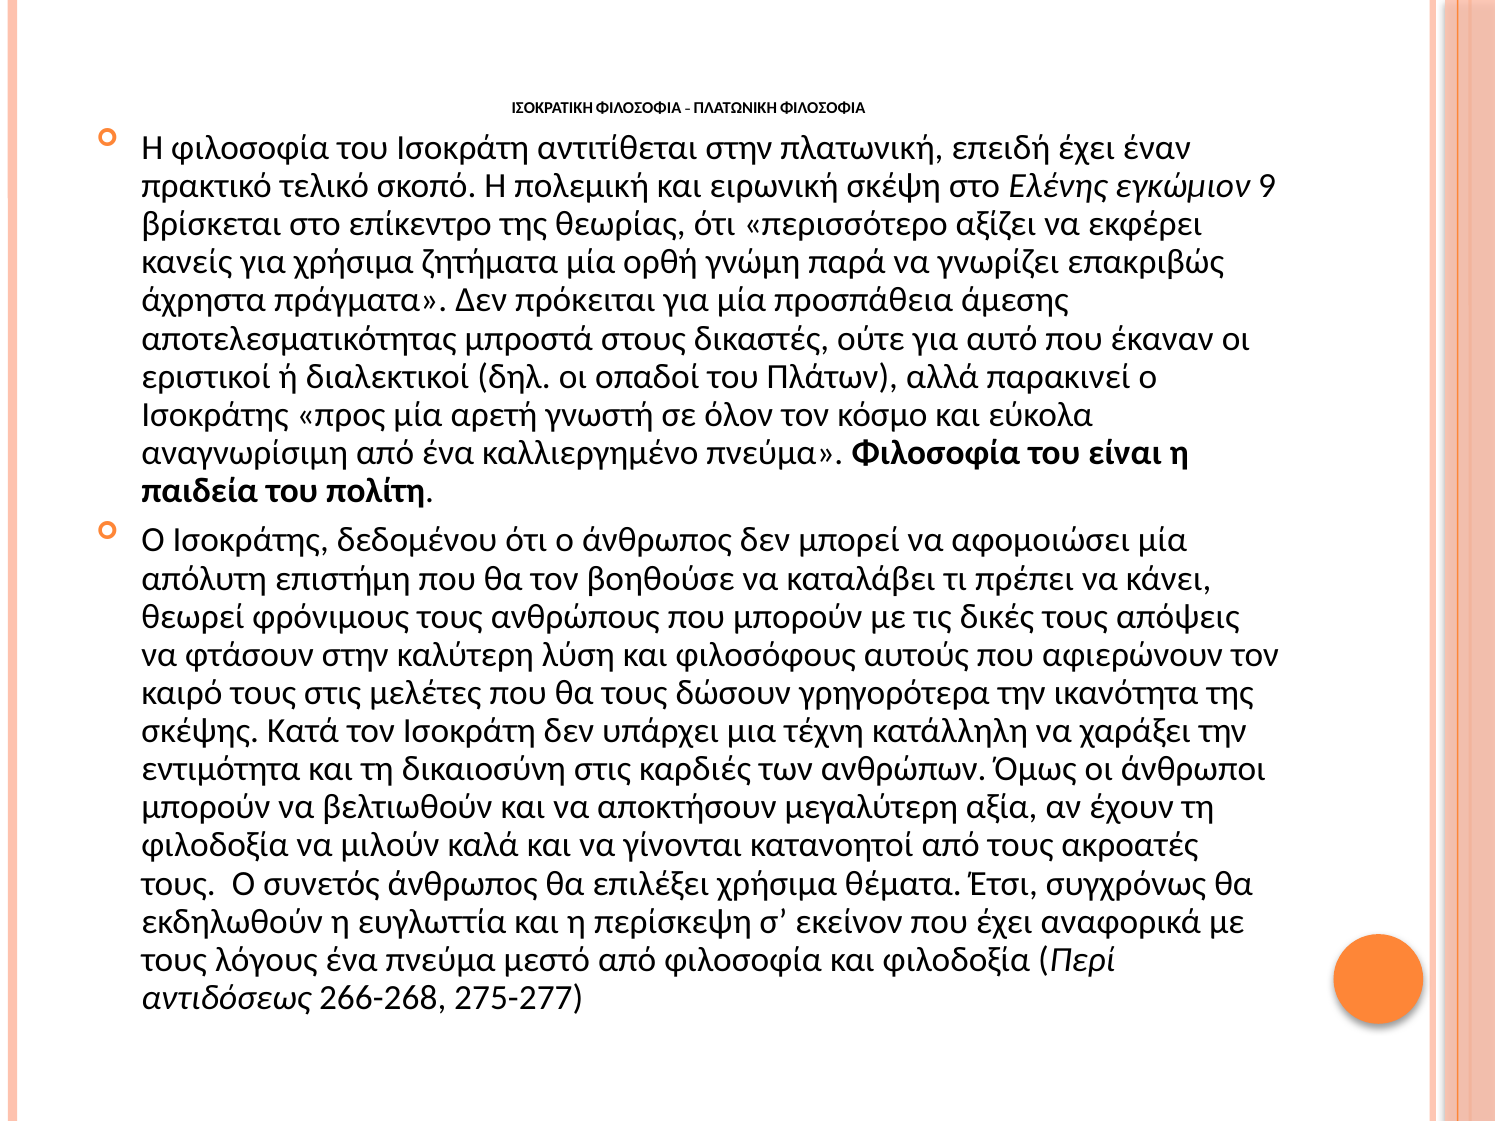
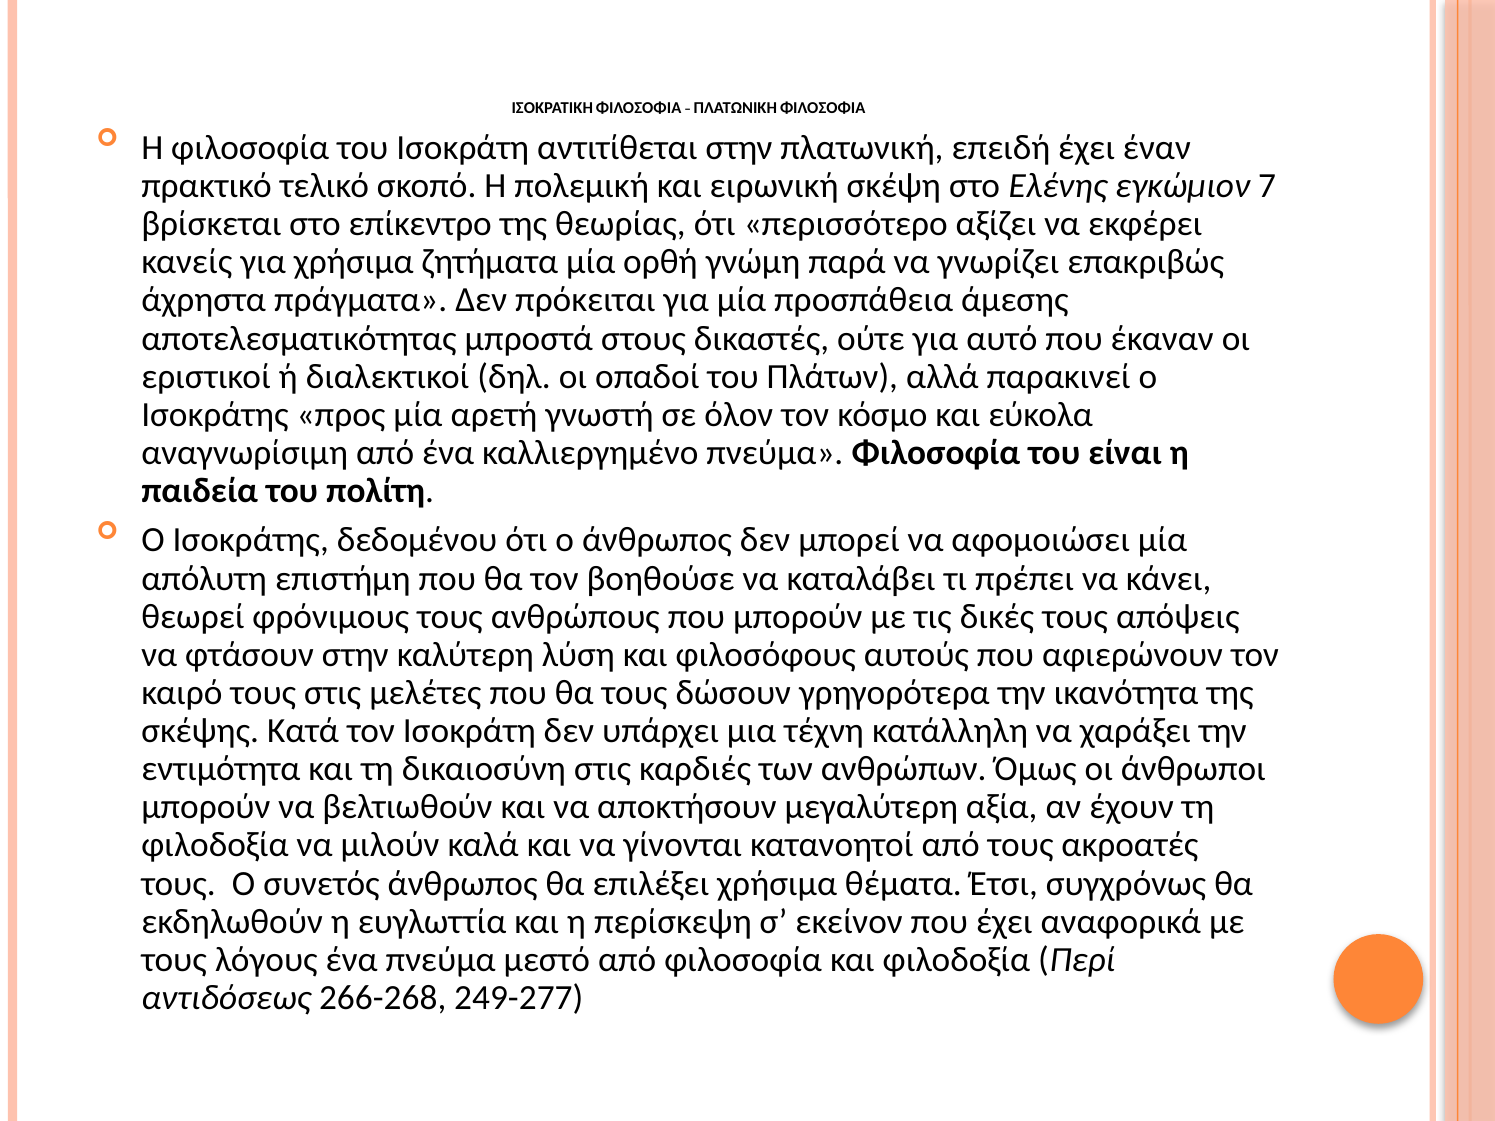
9: 9 -> 7 (1267, 186)
275-277: 275-277 -> 249-277 (519, 998)
